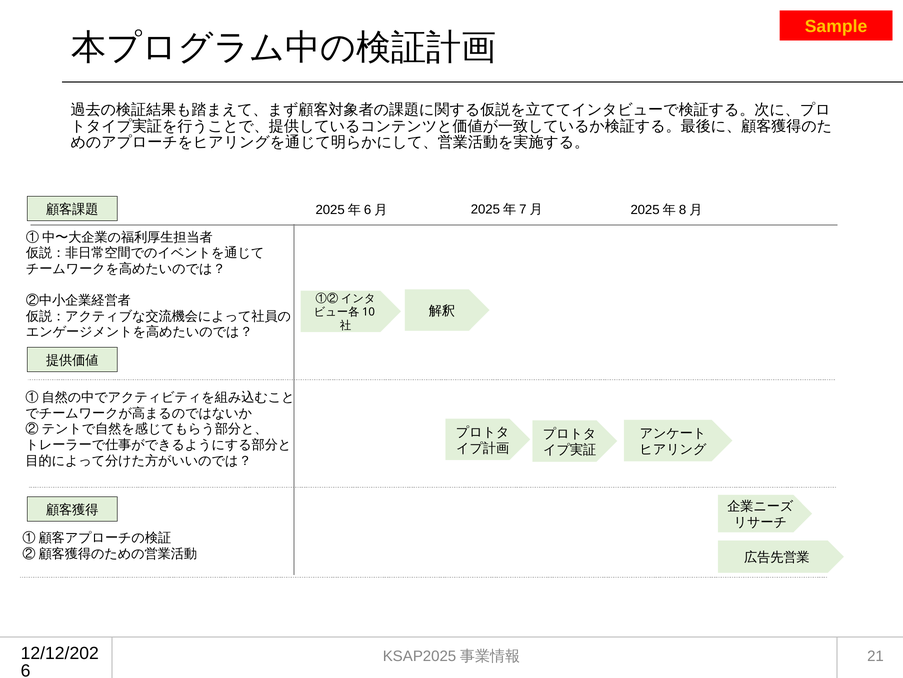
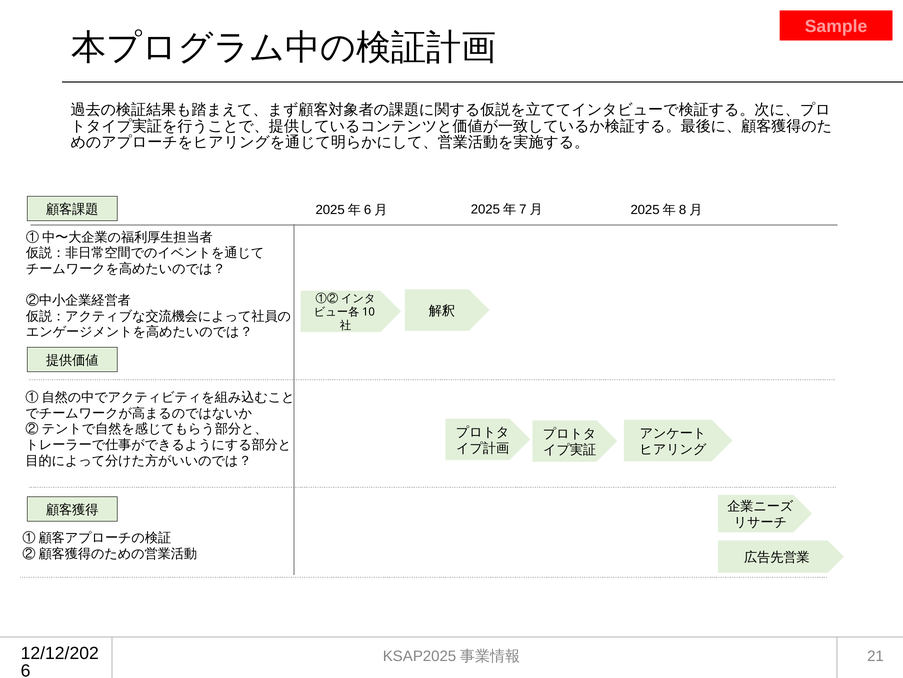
Sample colour: yellow -> pink (836, 27)
